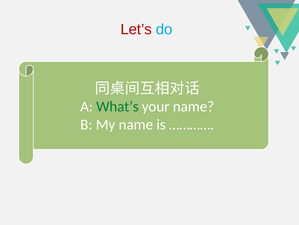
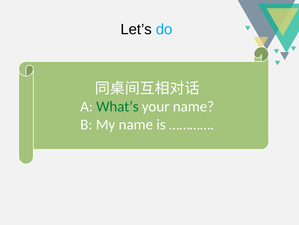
Let’s colour: red -> black (136, 29)
